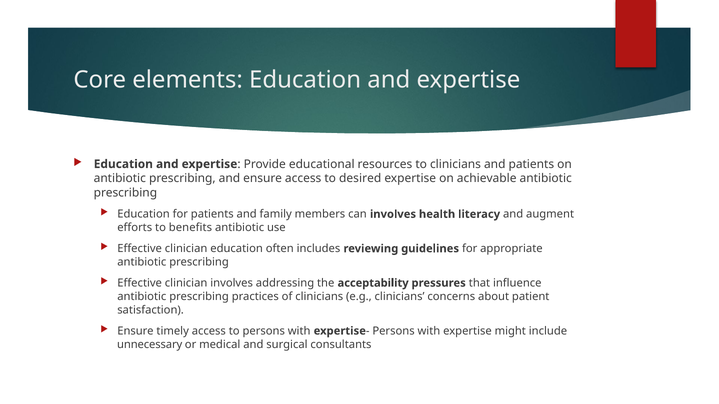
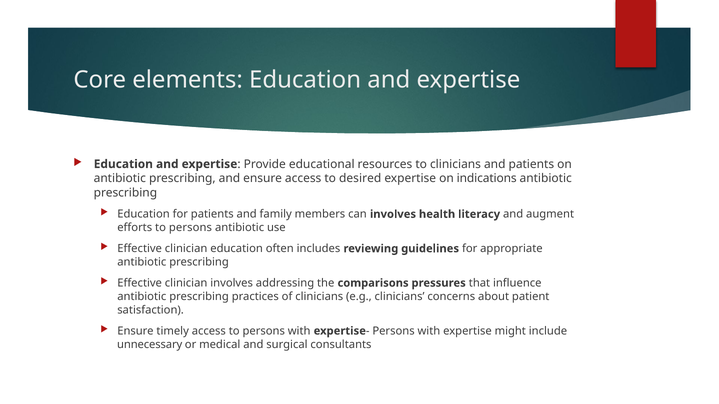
achievable: achievable -> indications (487, 179)
efforts to benefits: benefits -> persons (190, 228)
acceptability: acceptability -> comparisons (373, 283)
